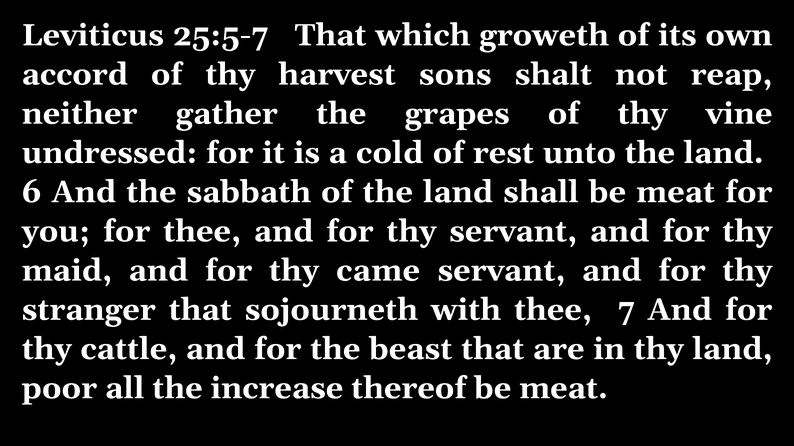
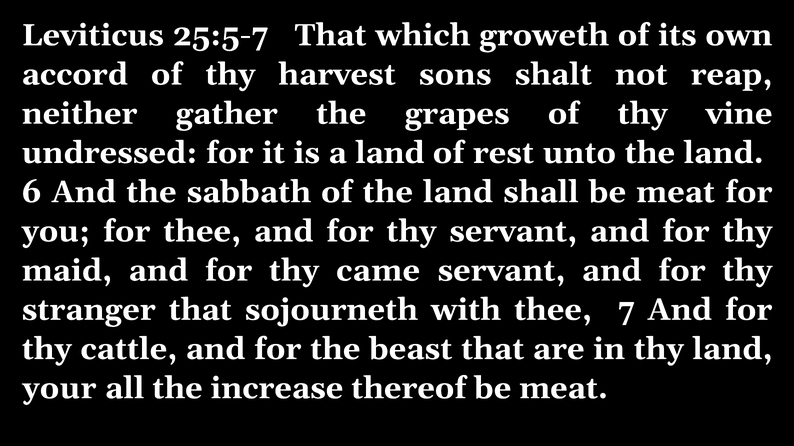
a cold: cold -> land (390, 153)
poor: poor -> your (59, 389)
